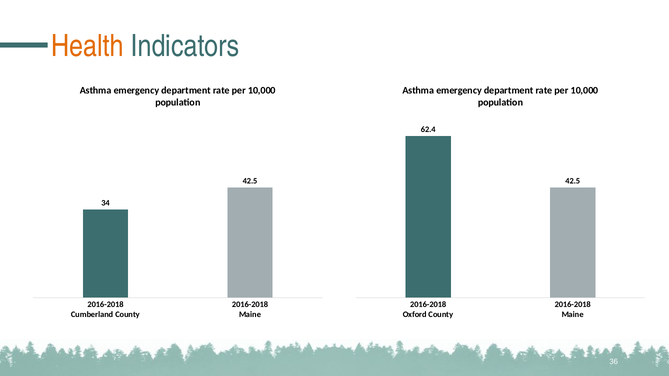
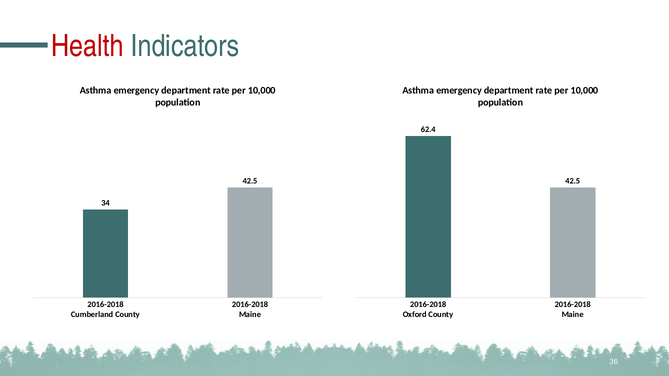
Health colour: orange -> red (87, 46)
